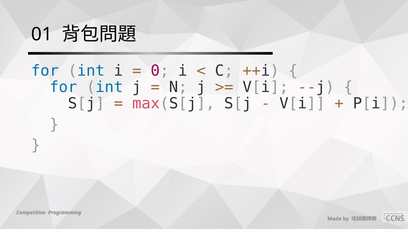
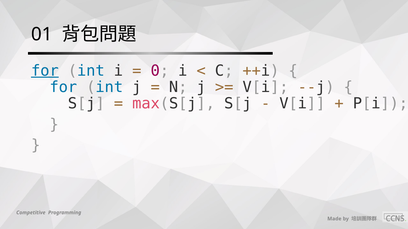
for underline: none -> present (45, 71)
